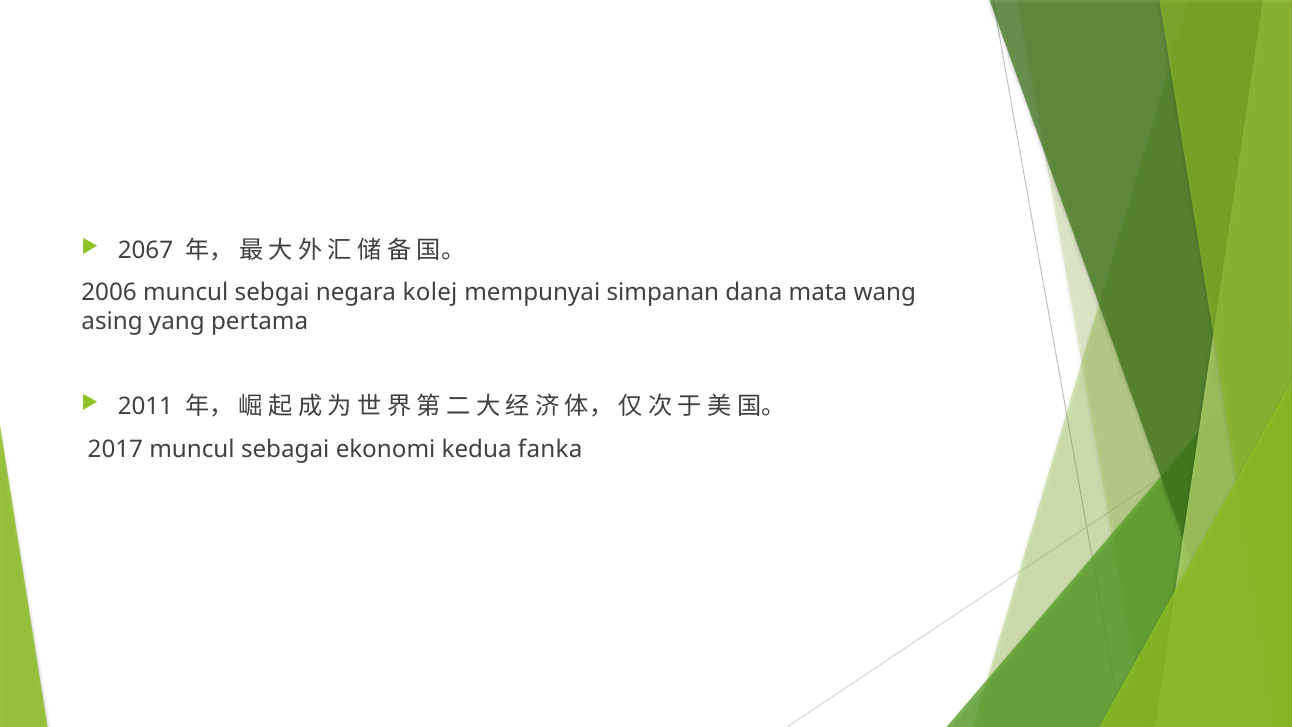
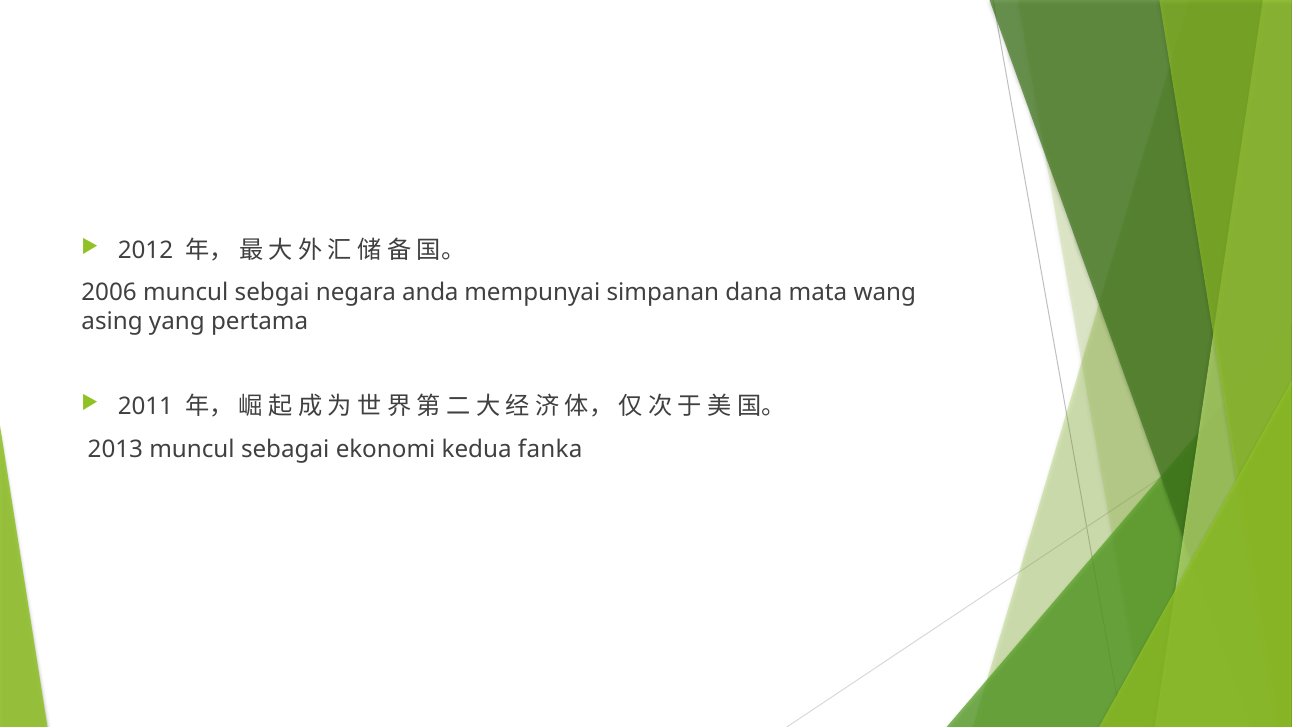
2067: 2067 -> 2012 (145, 250)
kolej: kolej -> anda (430, 293)
2017: 2017 -> 2013 (115, 449)
